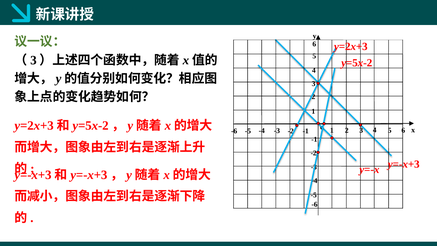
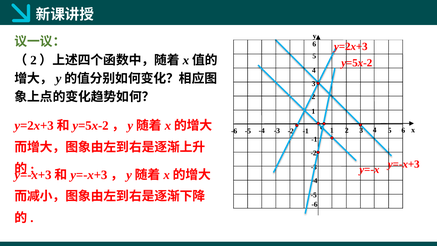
3: 3 -> 2 (33, 60)
